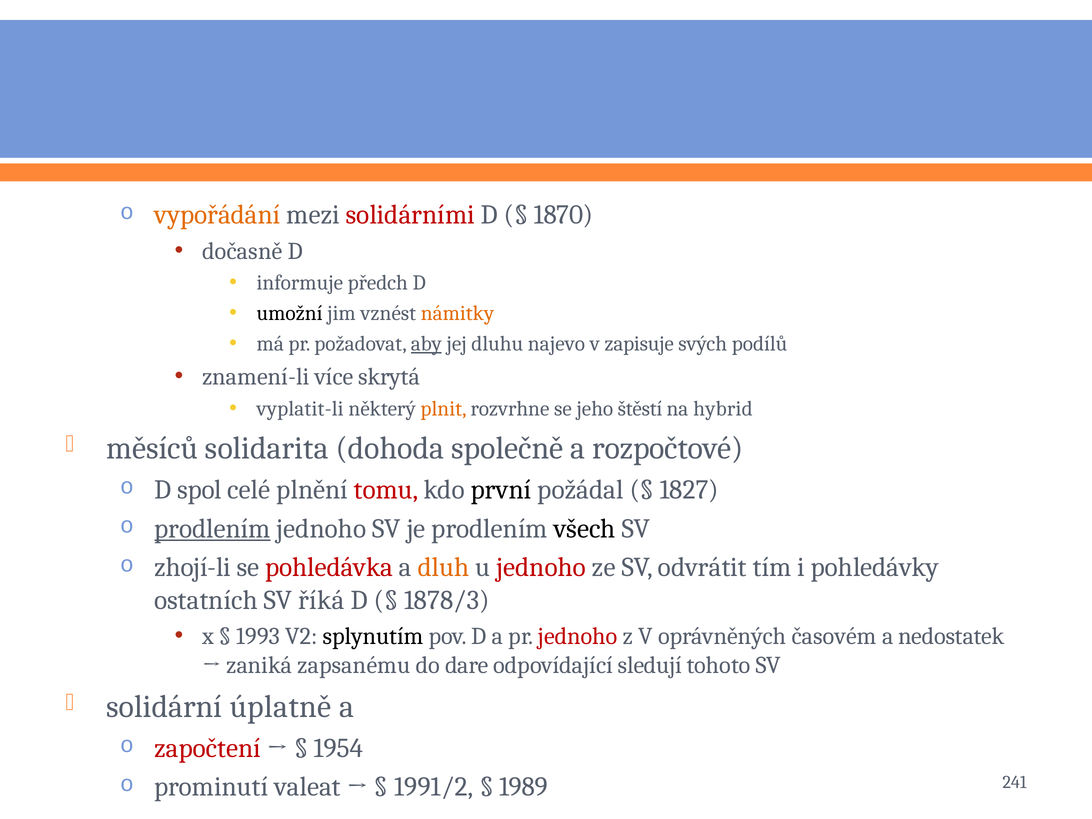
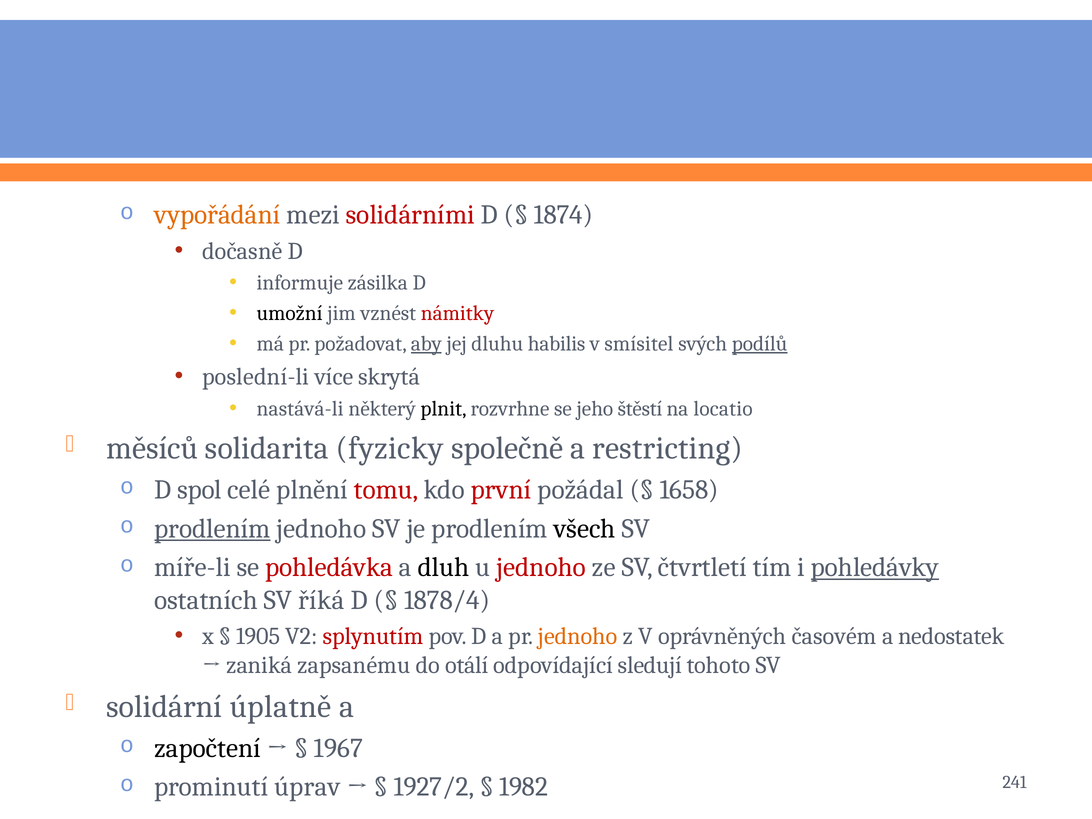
1870: 1870 -> 1874 (564, 215)
předch: předch -> zásilka (378, 283)
námitky colour: orange -> red (457, 313)
najevo: najevo -> habilis (557, 344)
zapisuje: zapisuje -> smísitel (639, 344)
podílů underline: none -> present (760, 344)
znamení-li: znamení-li -> poslední-li (256, 377)
vyplatit-li: vyplatit-li -> nastává-li (300, 409)
plnit colour: orange -> black (443, 409)
hybrid: hybrid -> locatio (723, 409)
dohoda: dohoda -> fyzicky (390, 448)
rozpočtové: rozpočtové -> restricting (668, 448)
první colour: black -> red (501, 490)
1827: 1827 -> 1658 (689, 490)
zhojí-li: zhojí-li -> míře-li (192, 567)
dluh colour: orange -> black (444, 567)
odvrátit: odvrátit -> čtvrtletí (702, 567)
pohledávky underline: none -> present (875, 567)
1878/3: 1878/3 -> 1878/4 (447, 600)
1993: 1993 -> 1905 (258, 636)
splynutím colour: black -> red (373, 636)
jednoho colour: red -> orange (578, 636)
dare: dare -> otálí (467, 665)
započtení colour: red -> black (208, 748)
1954: 1954 -> 1967 (339, 748)
valeat: valeat -> úprav (307, 787)
1991/2: 1991/2 -> 1927/2 (434, 787)
1989: 1989 -> 1982 (524, 787)
